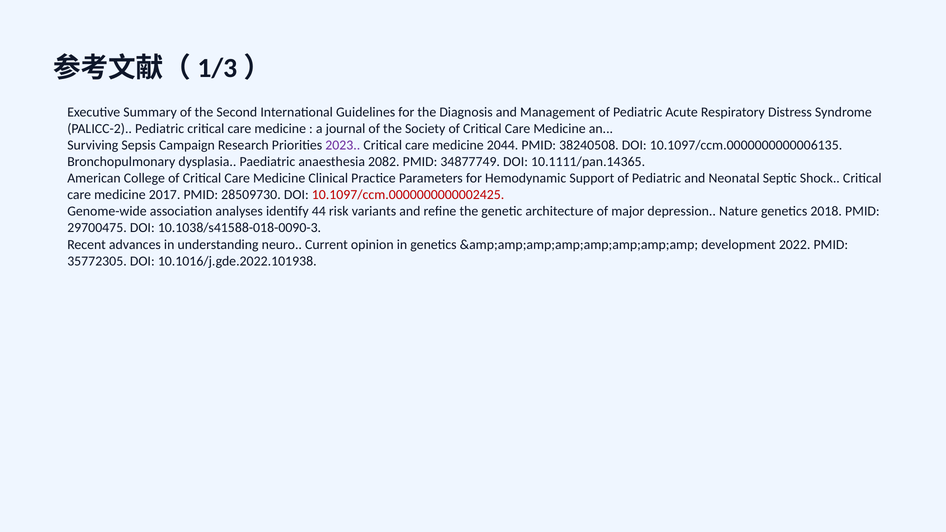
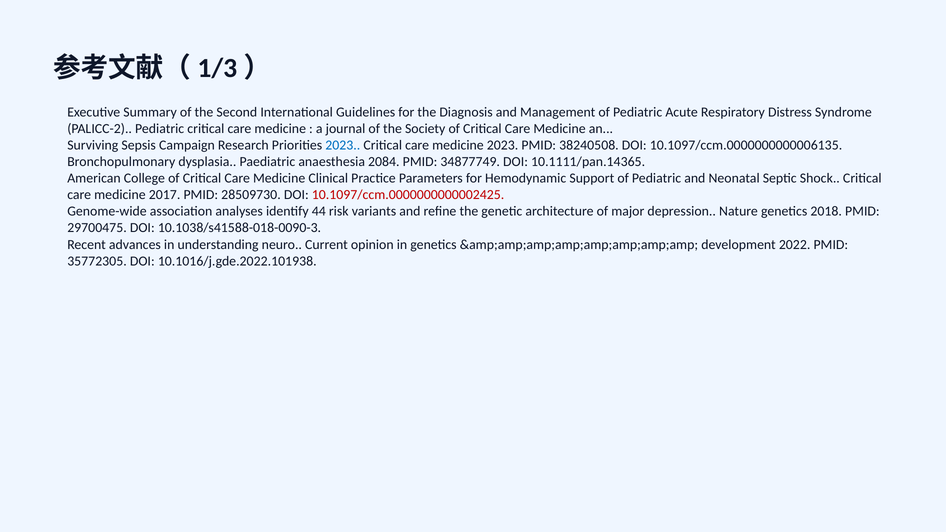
2023 colour: purple -> blue (343, 145)
medicine 2044: 2044 -> 2023 (503, 145)
2082: 2082 -> 2084 (384, 162)
